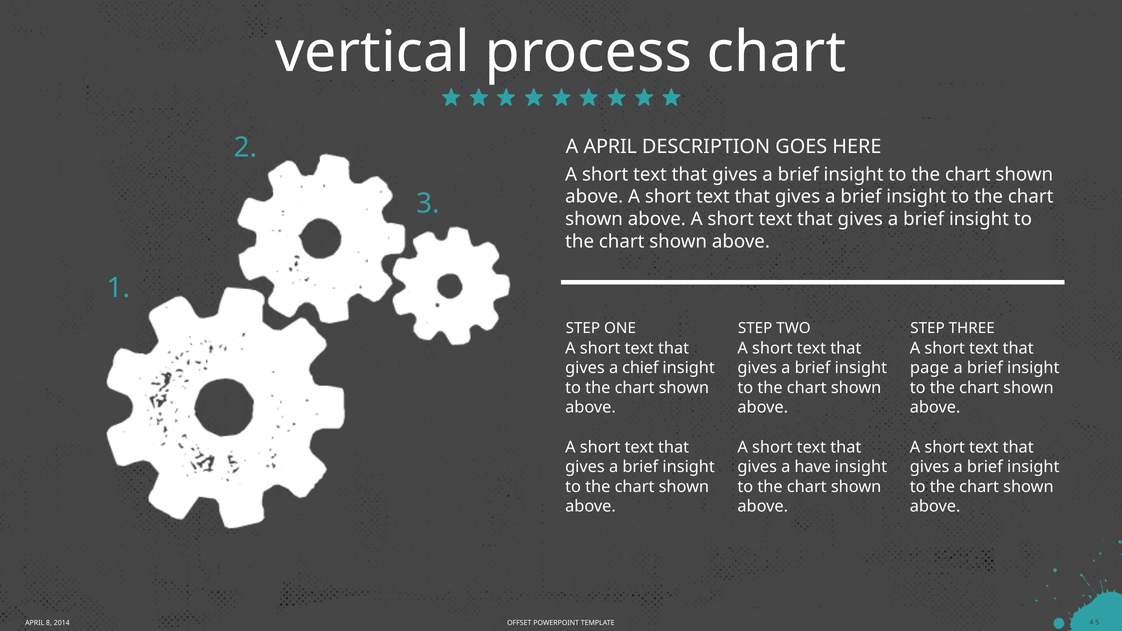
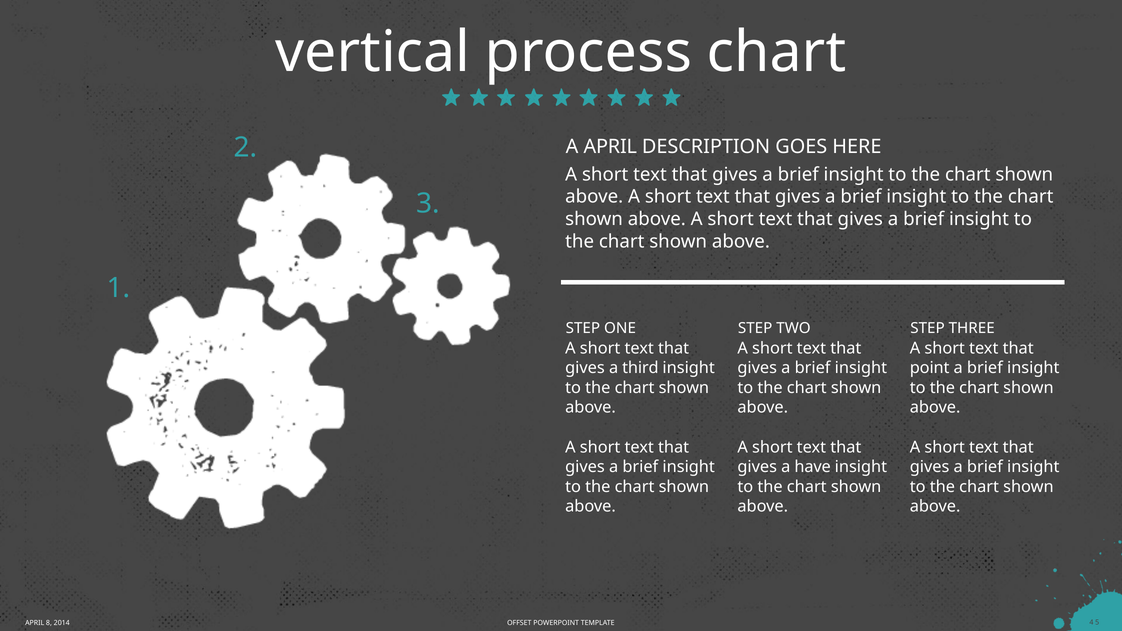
chief: chief -> third (640, 368)
page: page -> point (930, 368)
